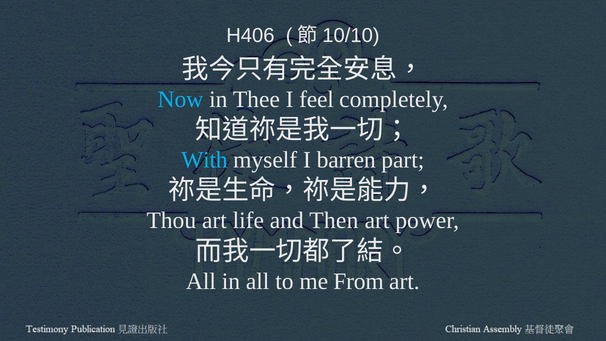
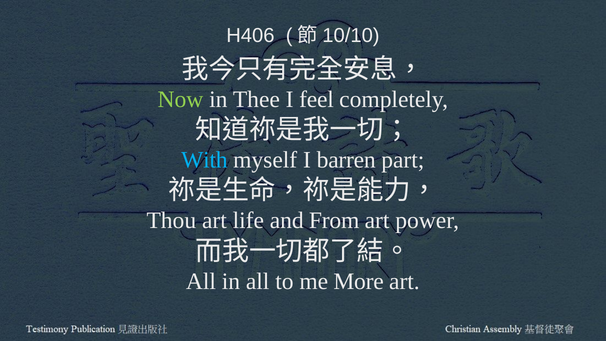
Now colour: light blue -> light green (180, 99)
Then: Then -> From (334, 221)
From: From -> More (359, 281)
